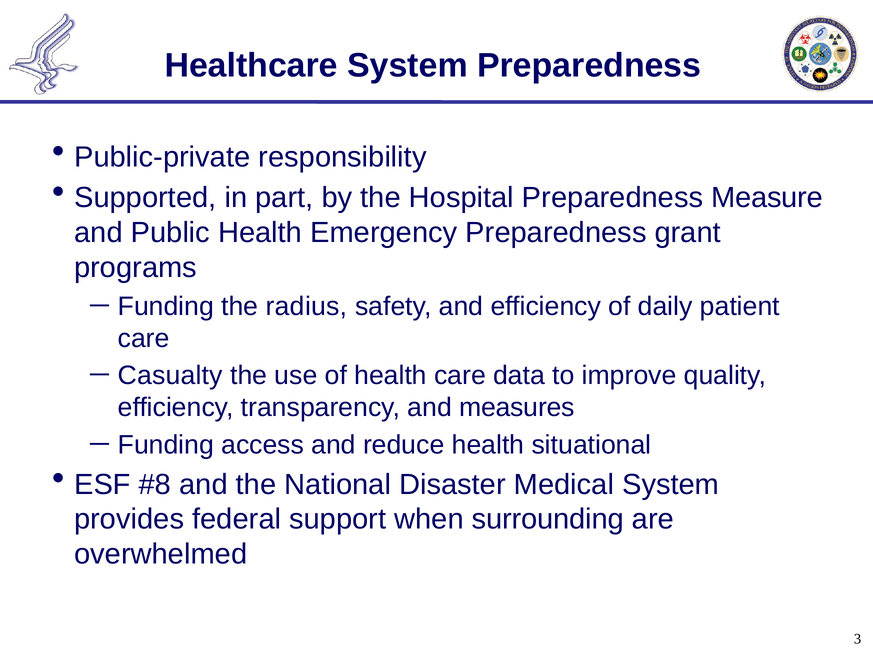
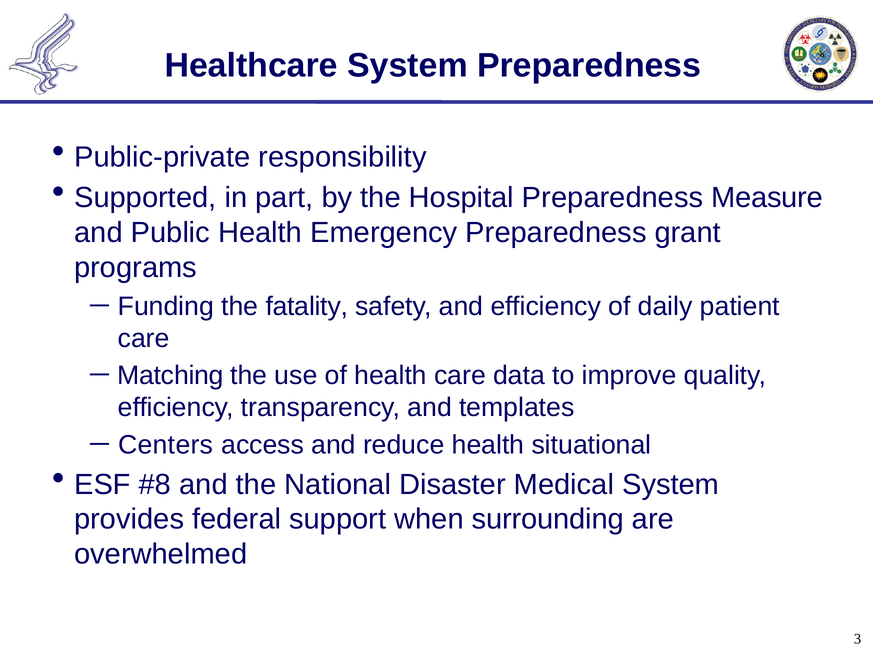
radius: radius -> fatality (307, 306)
Casualty: Casualty -> Matching (170, 375)
measures: measures -> templates (517, 407)
Funding: Funding -> Centers (166, 445)
